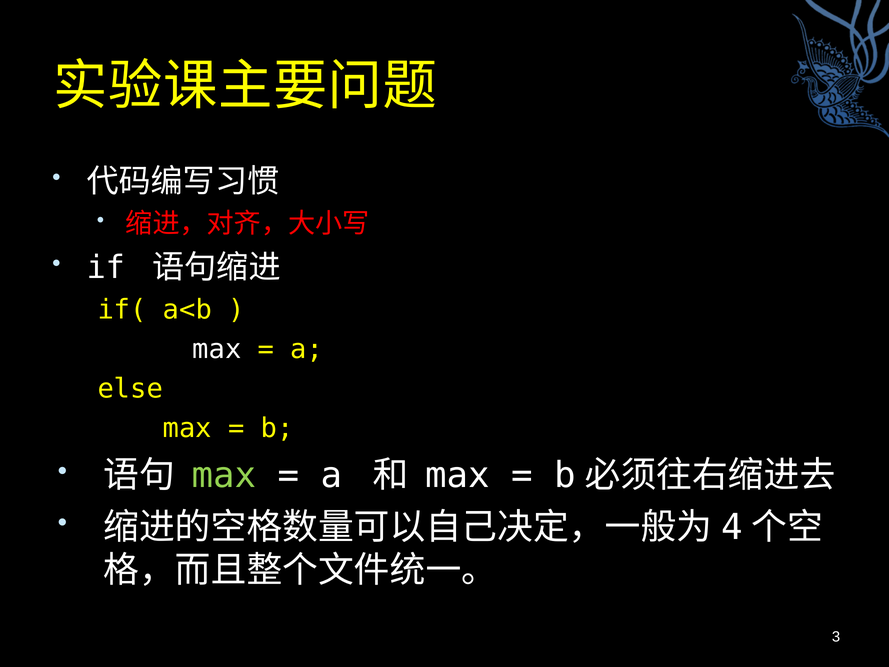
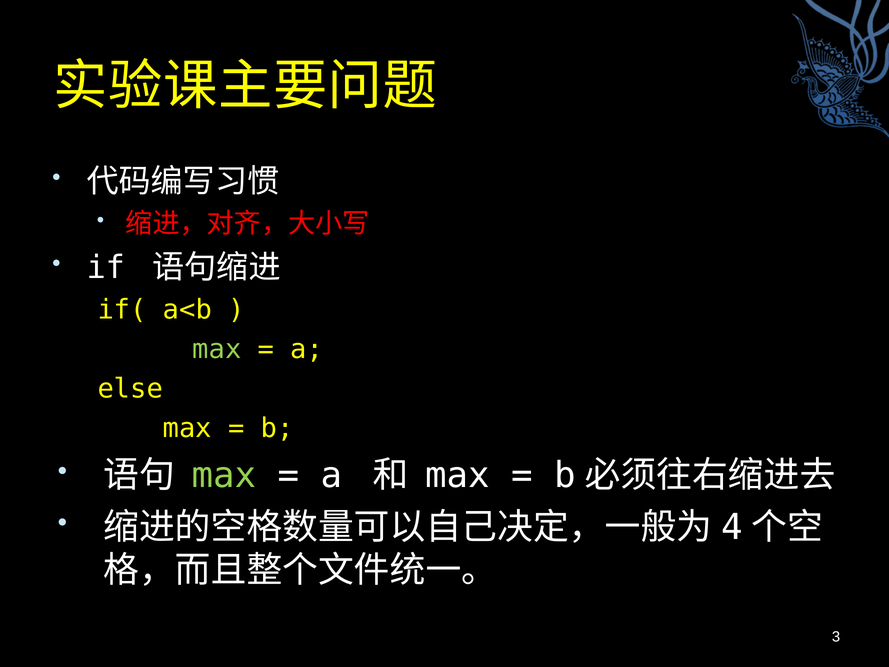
max colour: white -> light green (217, 349)
